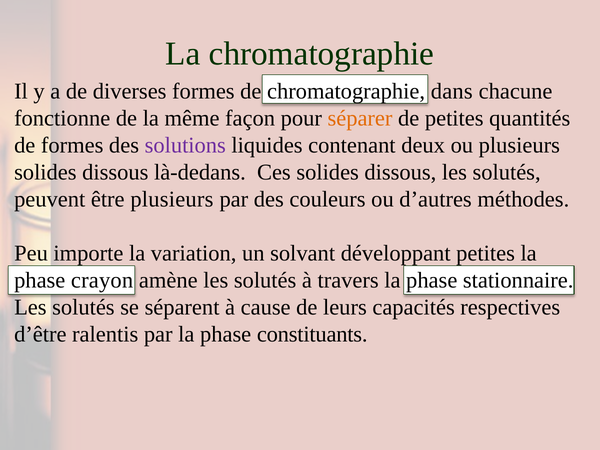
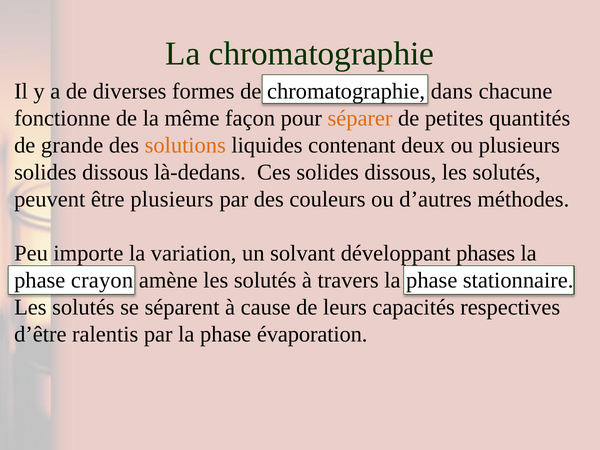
de formes: formes -> grande (72, 145)
solutions colour: purple -> orange (185, 145)
développant petites: petites -> phases (486, 253)
constituants: constituants -> évaporation (312, 334)
